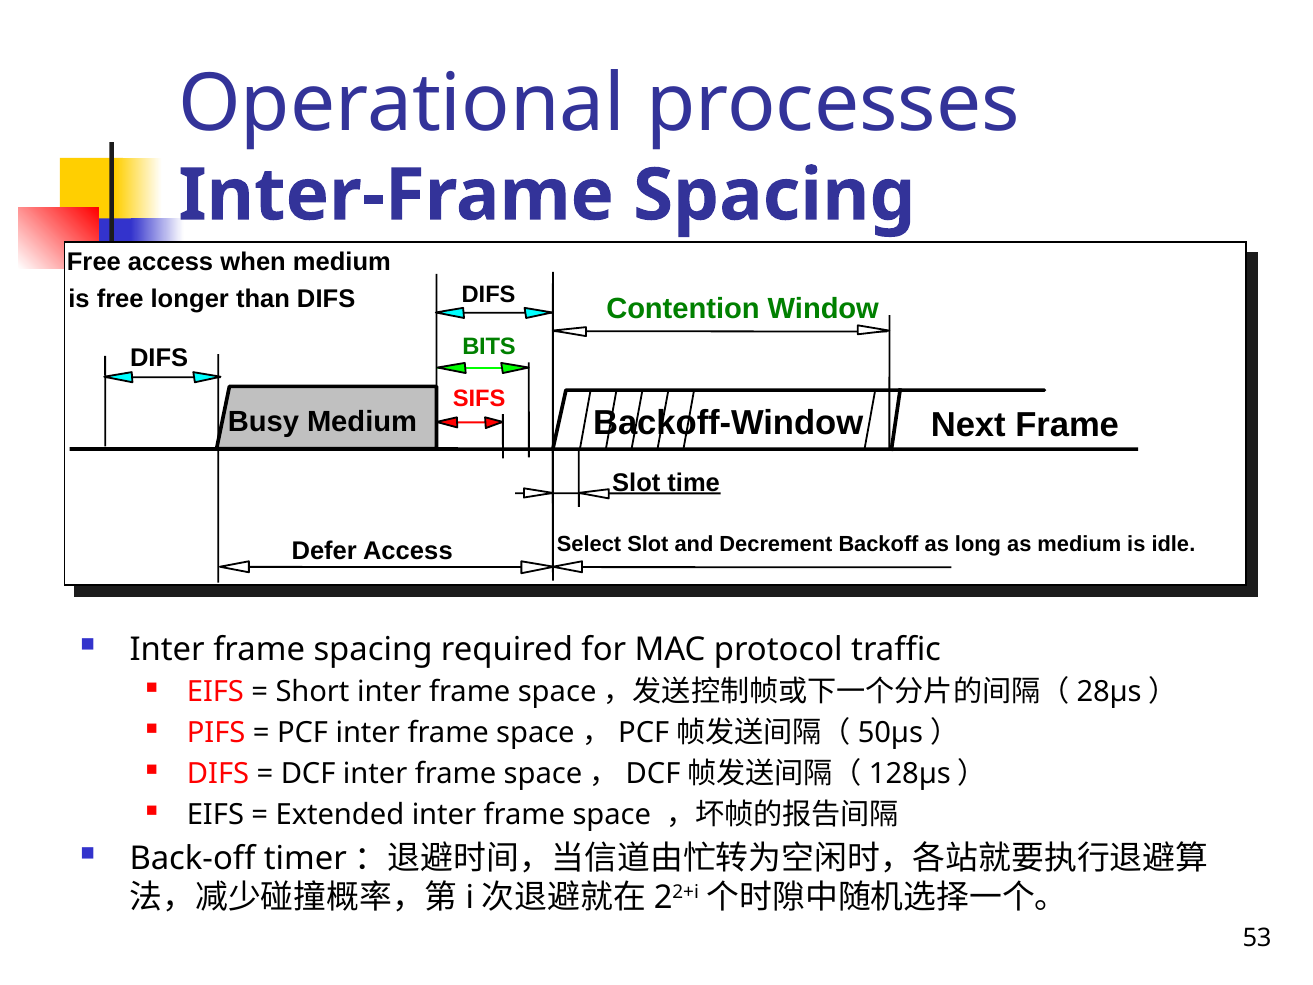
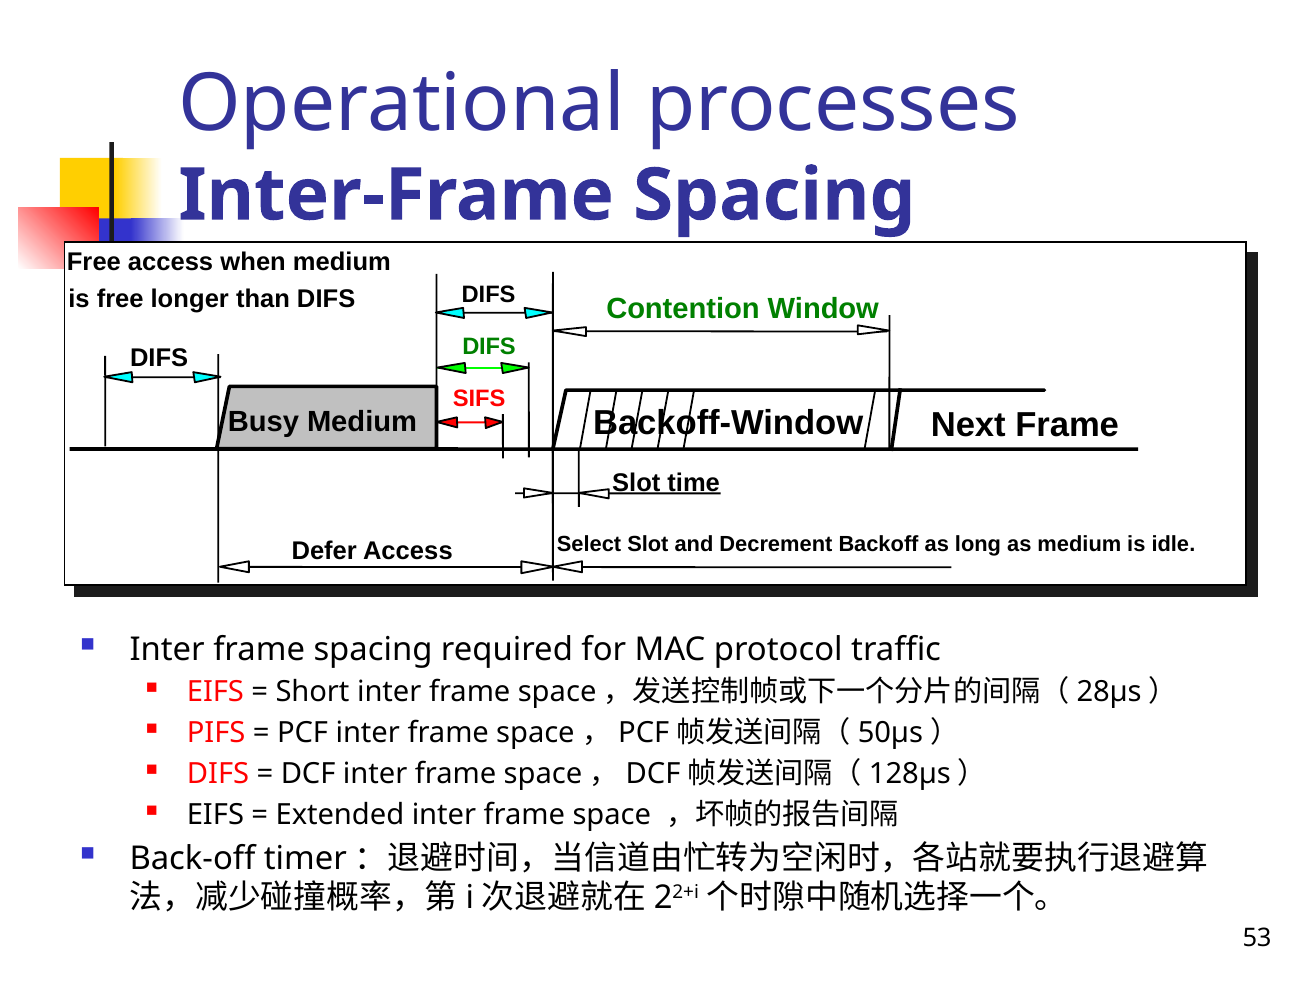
BITS: BITS -> DIFS (489, 347)
